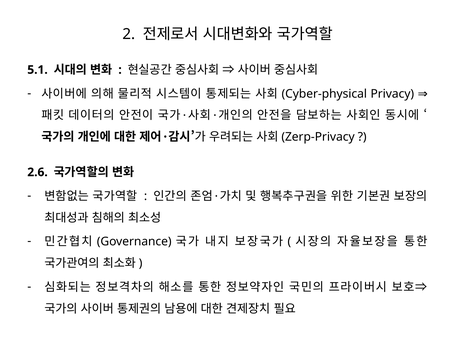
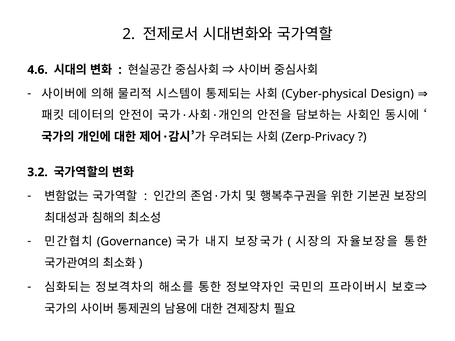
5.1: 5.1 -> 4.6 (38, 70)
Privacy: Privacy -> Design (392, 94)
2.6: 2.6 -> 3.2 (38, 172)
